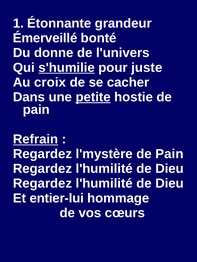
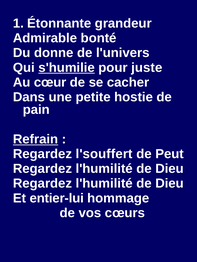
Émerveillé: Émerveillé -> Admirable (45, 38)
croix: croix -> cœur (50, 83)
petite underline: present -> none (93, 97)
l'mystère: l'mystère -> l'souffert (104, 154)
Pain: Pain -> Peut (170, 154)
